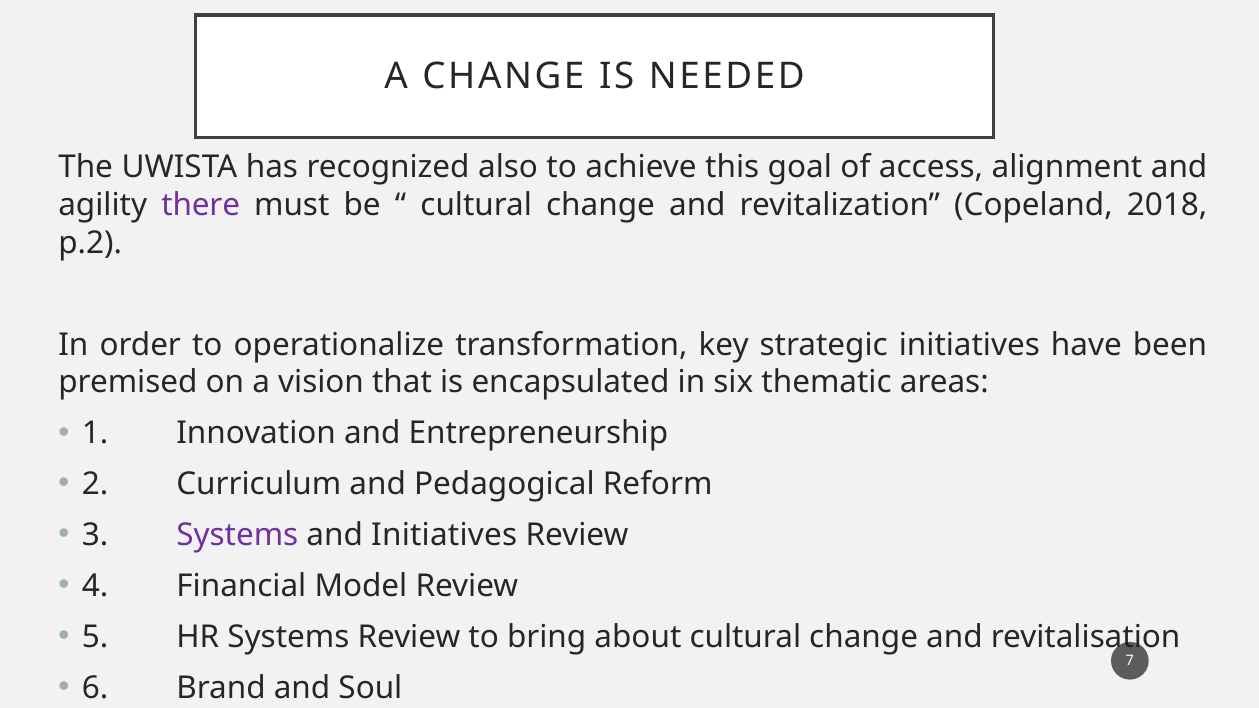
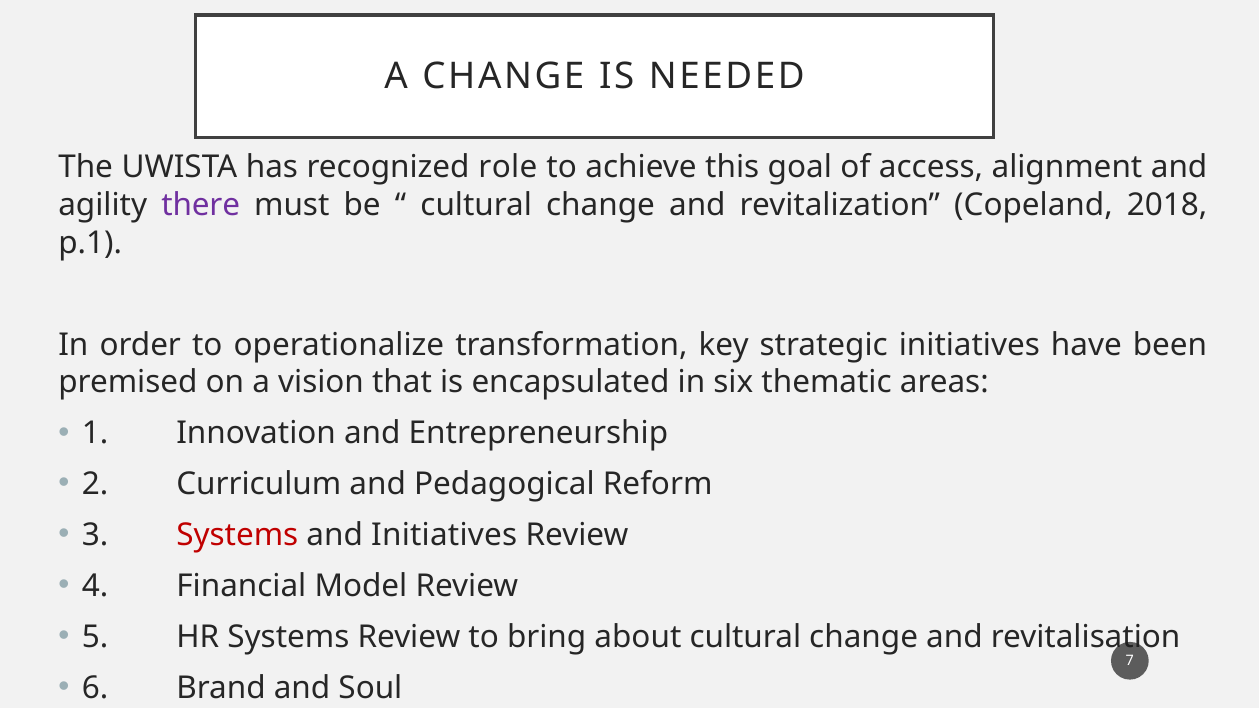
also: also -> role (508, 168)
p.2: p.2 -> p.1 (90, 243)
Systems colour: purple -> red (237, 535)
